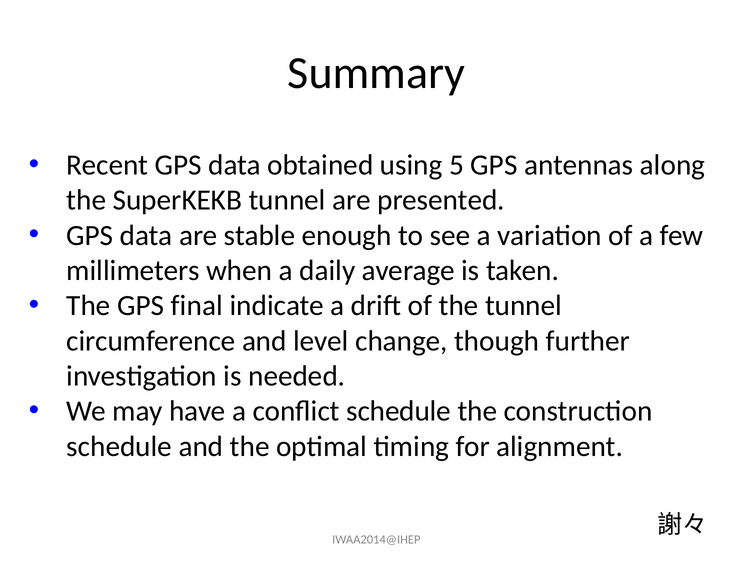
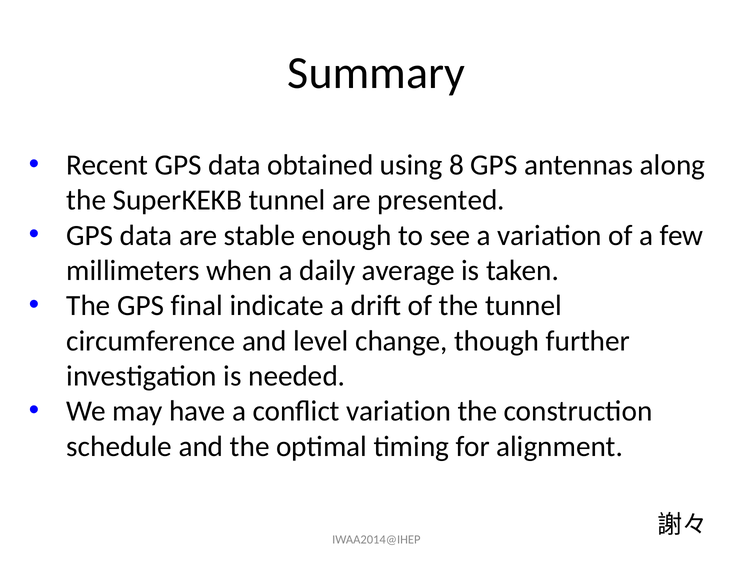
5: 5 -> 8 (456, 165)
conflict schedule: schedule -> variation (399, 411)
